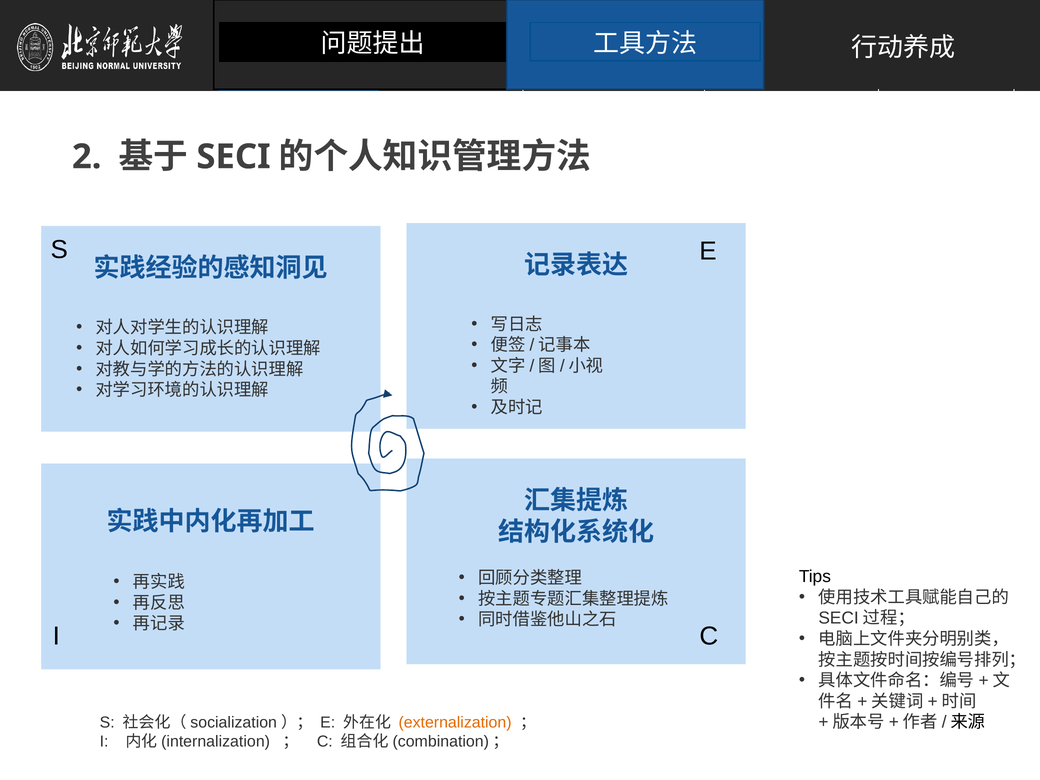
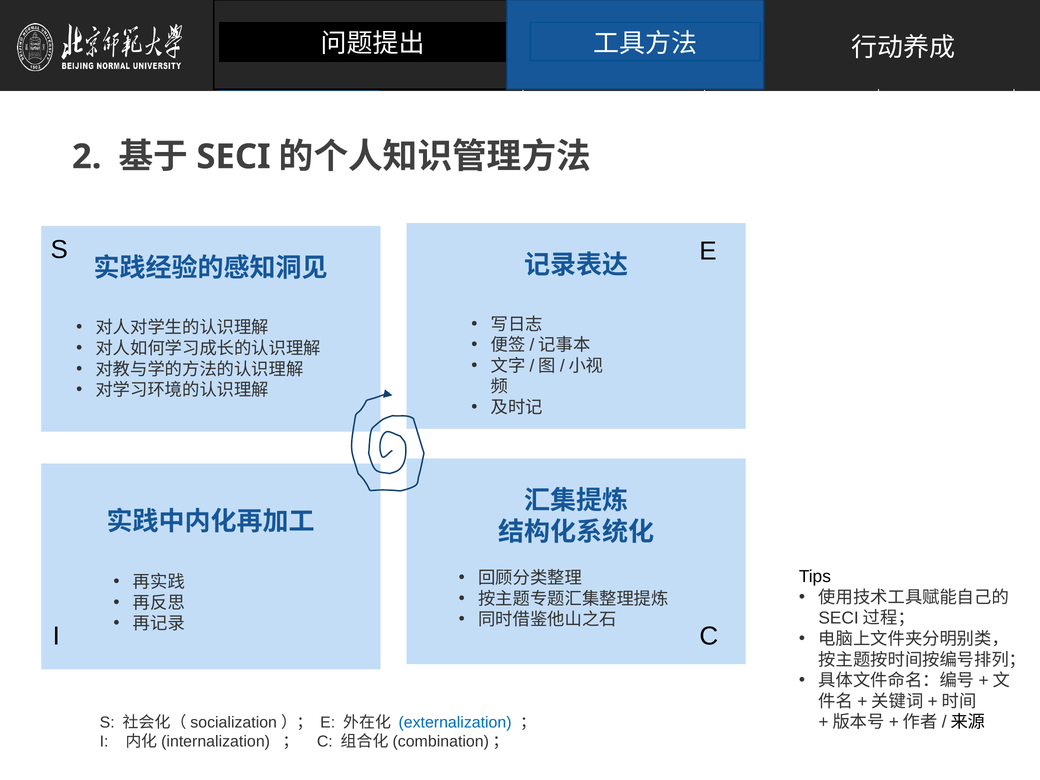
externalization colour: orange -> blue (455, 723)
